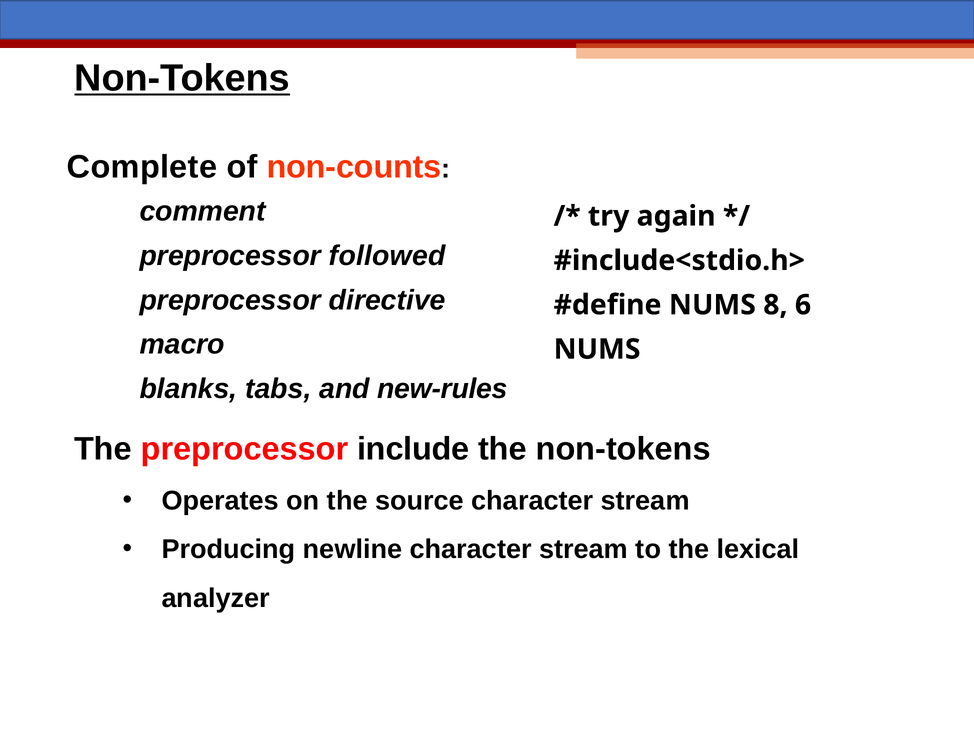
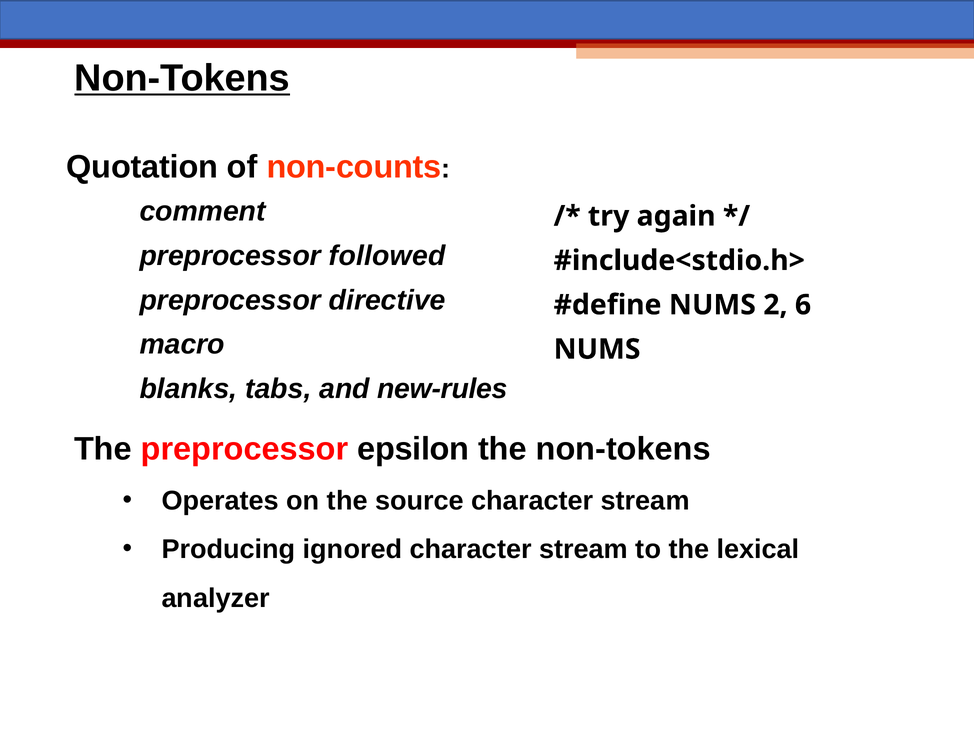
Complete: Complete -> Quotation (142, 167)
8: 8 -> 2 (775, 305)
include: include -> epsilon (413, 449)
newline: newline -> ignored (353, 549)
